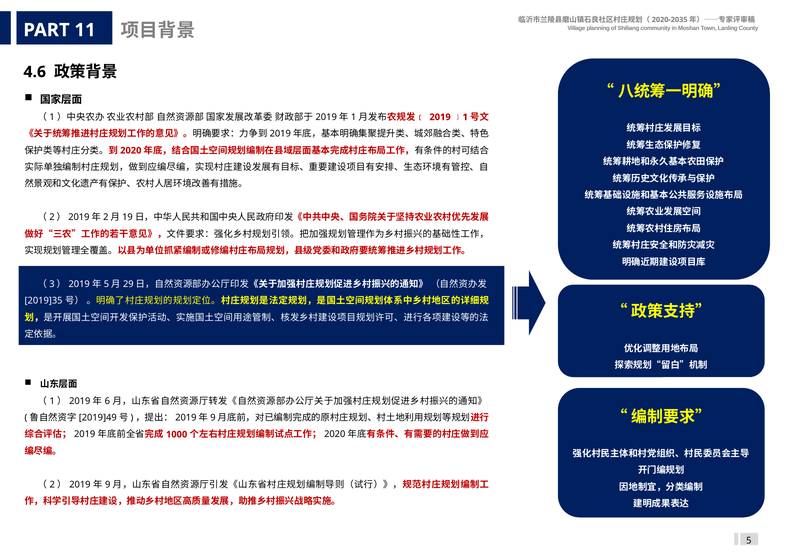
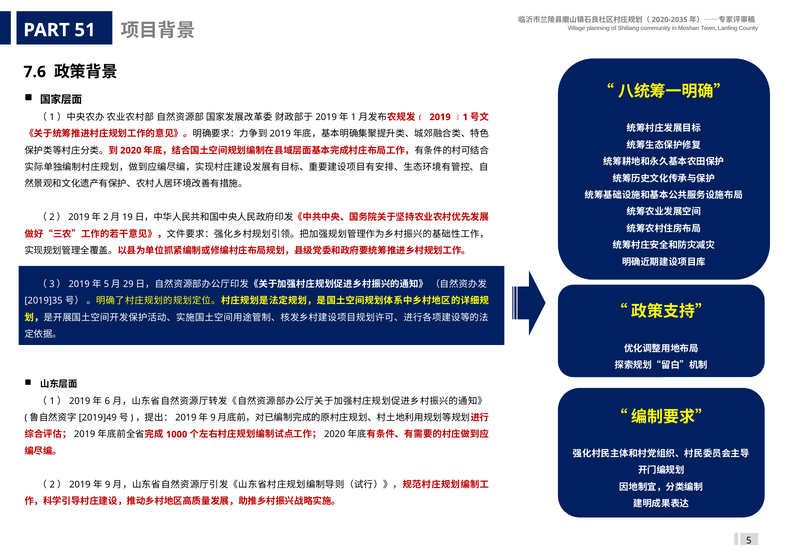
11: 11 -> 51 (85, 30)
4.6: 4.6 -> 7.6 (35, 72)
